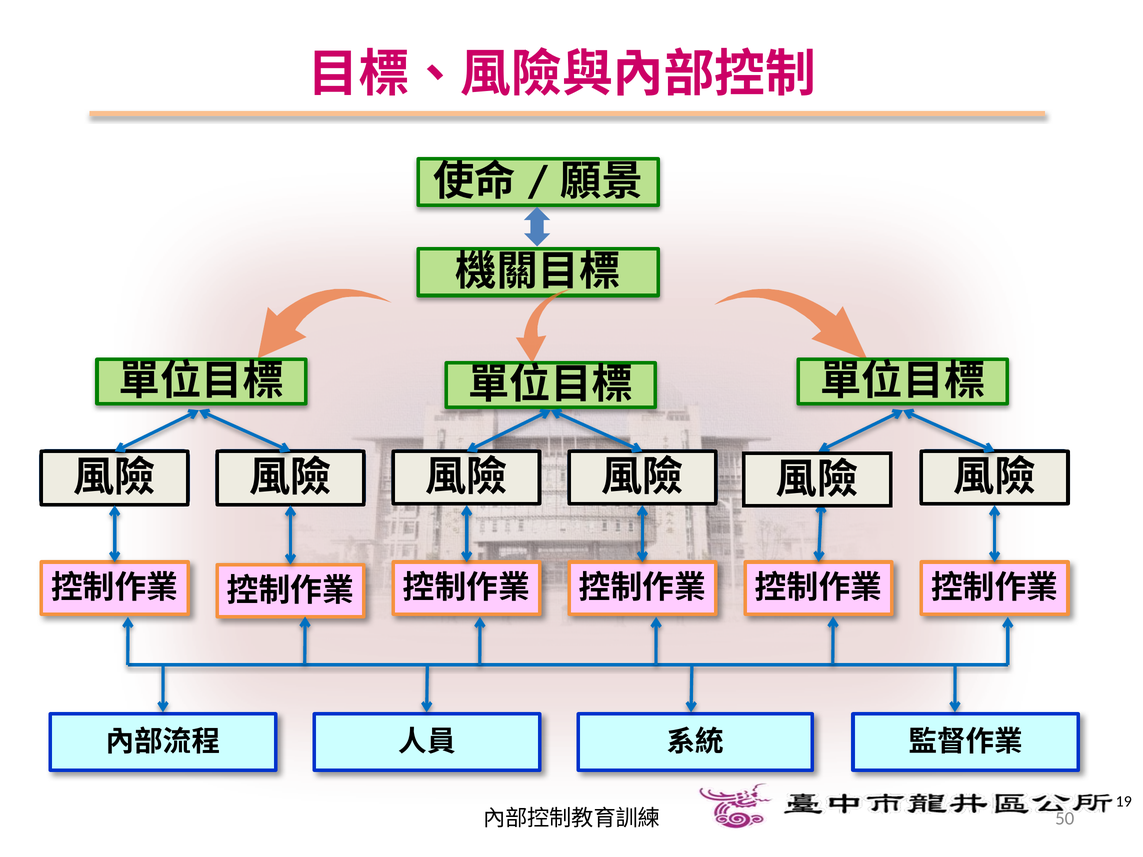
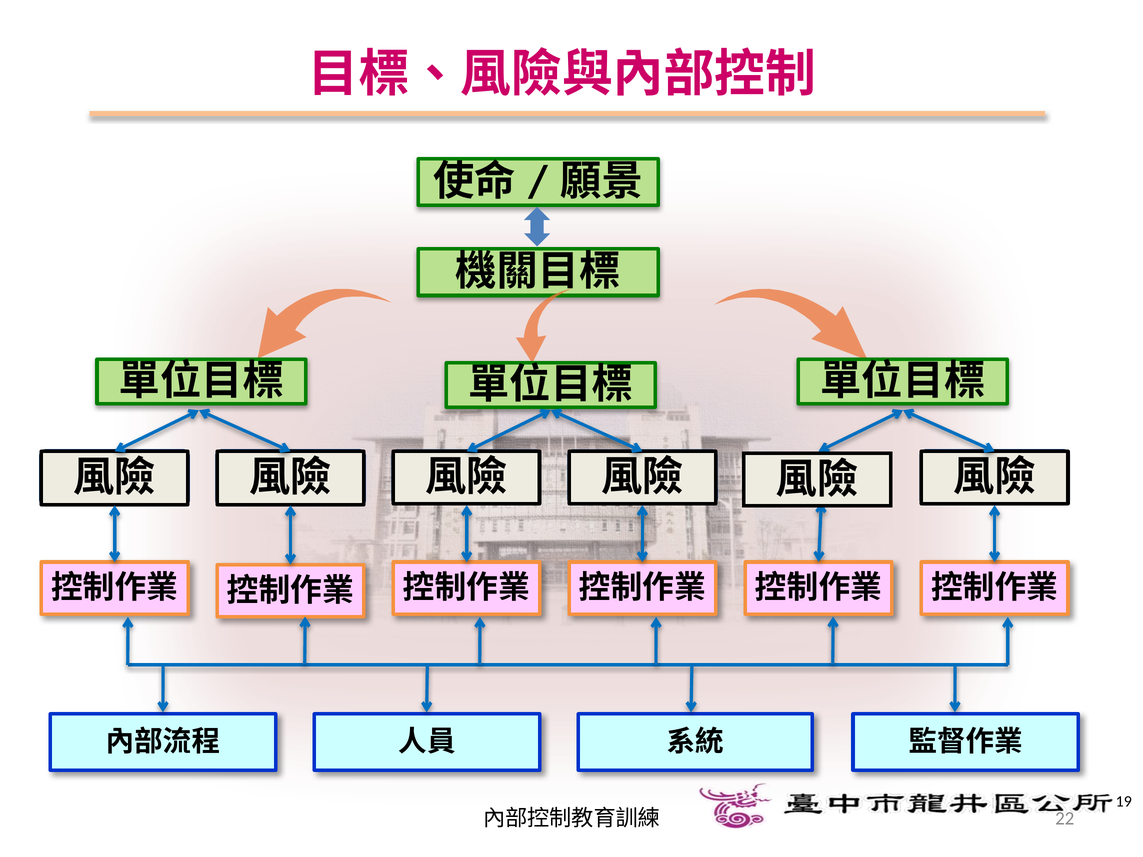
50: 50 -> 22 (1065, 818)
